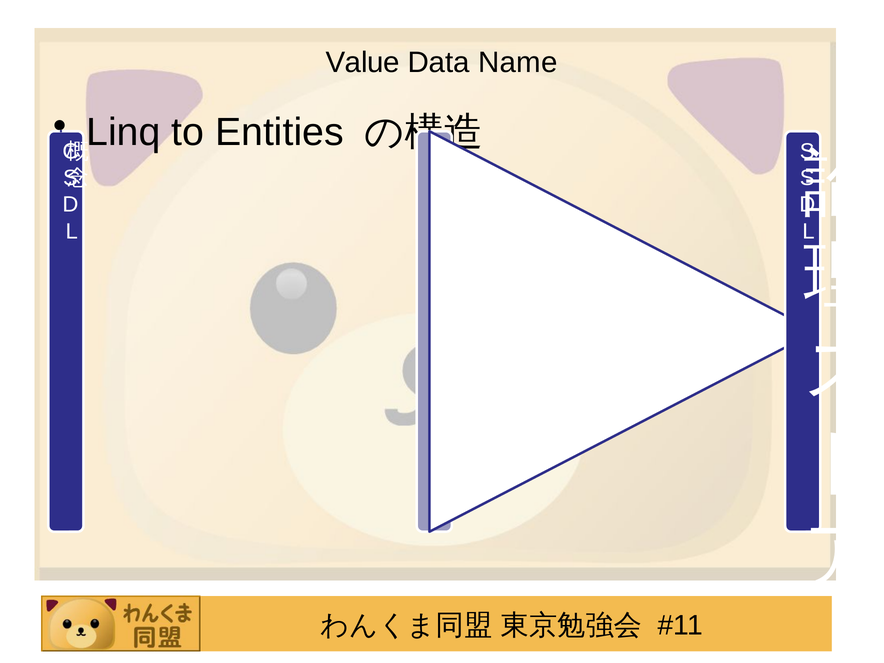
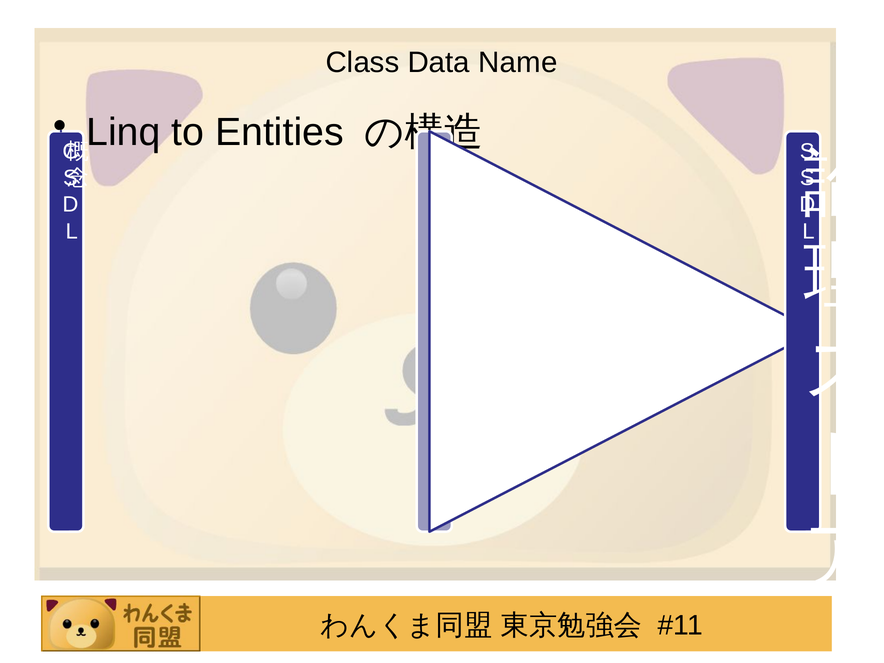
Value: Value -> Class (363, 63)
